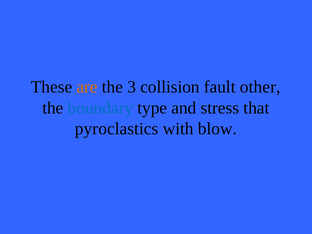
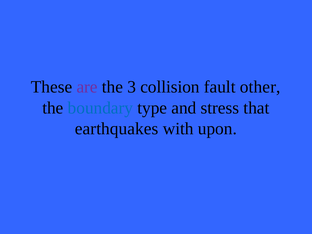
are colour: orange -> purple (87, 87)
pyroclastics: pyroclastics -> earthquakes (117, 129)
blow: blow -> upon (217, 129)
